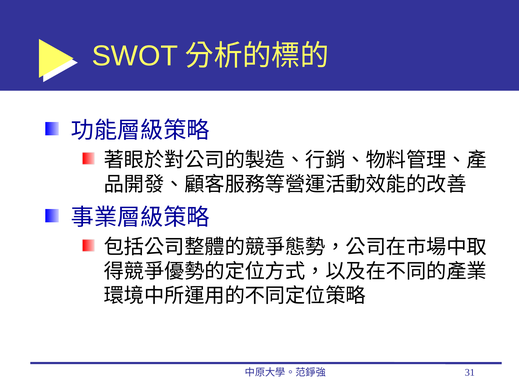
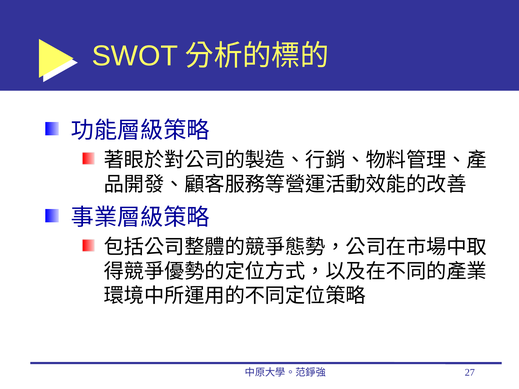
31: 31 -> 27 (470, 373)
